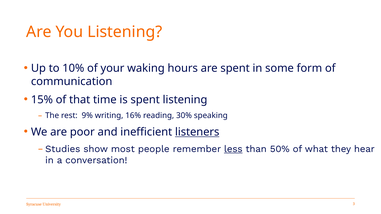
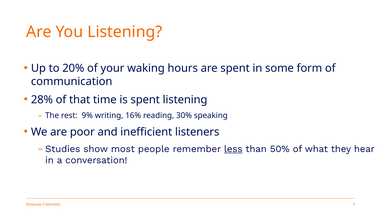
10%: 10% -> 20% (73, 68)
15%: 15% -> 28% (42, 100)
listeners underline: present -> none (197, 132)
